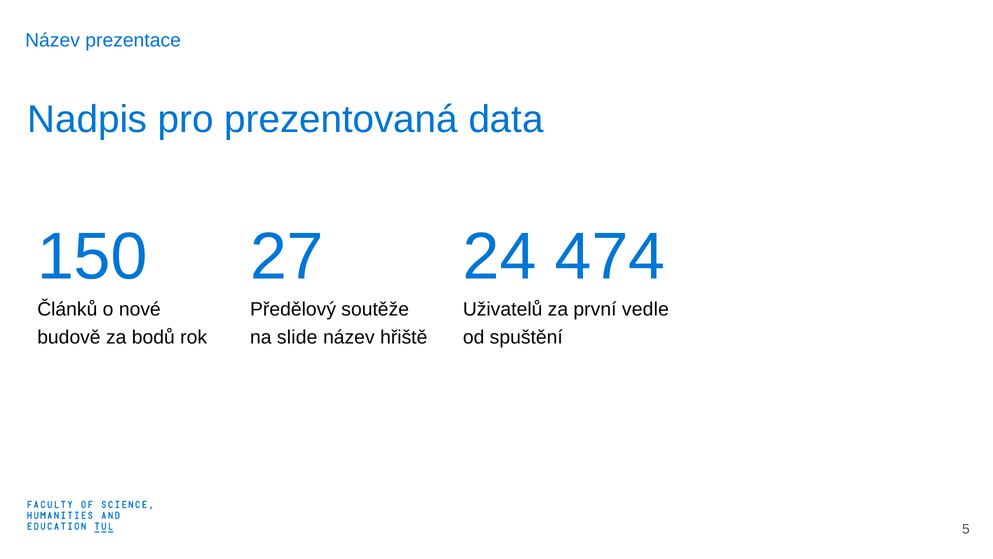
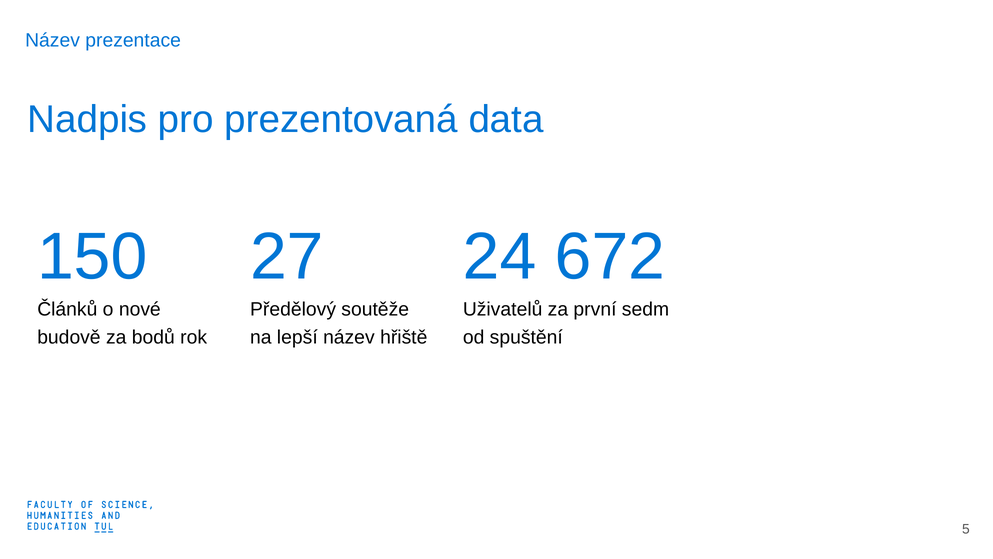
474: 474 -> 672 (610, 257)
vedle: vedle -> sedm (645, 309)
slide: slide -> lepší (297, 337)
